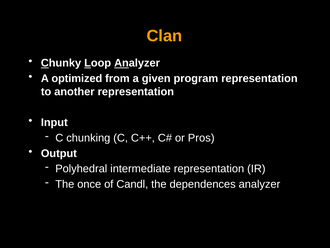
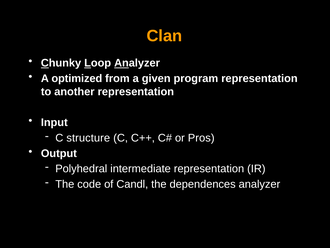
chunking: chunking -> structure (88, 138)
once: once -> code (89, 184)
